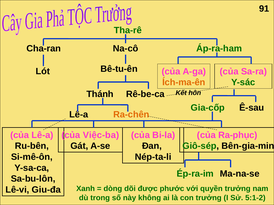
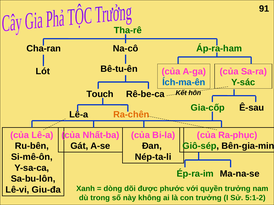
Ích-ma-ên colour: orange -> blue (184, 83)
Thánh: Thánh -> Touch (100, 94)
Việc-ba: Việc-ba -> Nhất-ba (101, 135)
